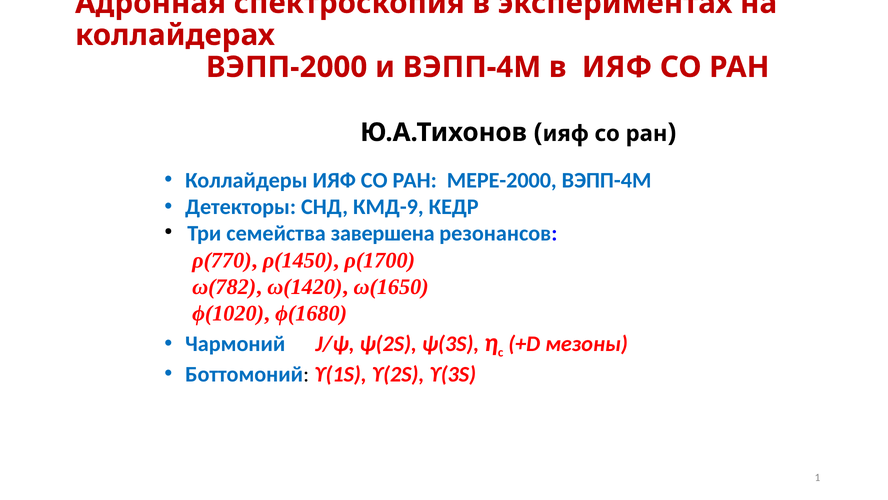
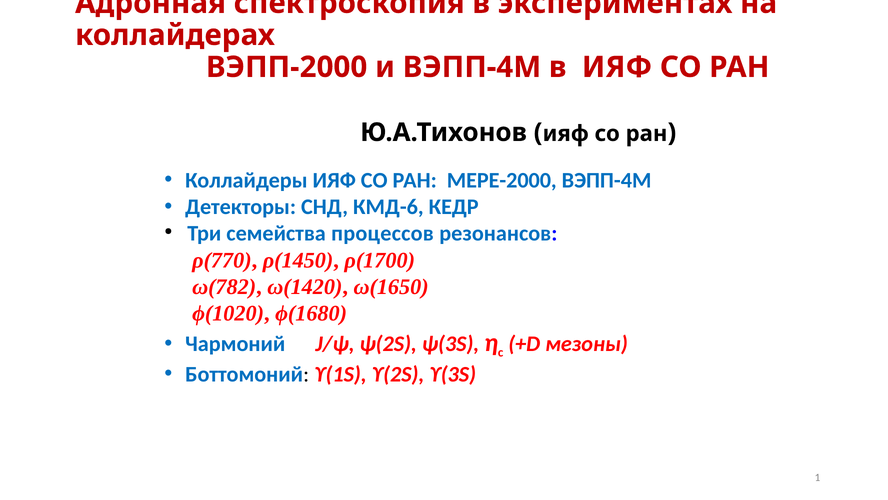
КМД-9: КМД-9 -> КМД-6 (388, 207)
завершена: завершена -> процессов (382, 233)
